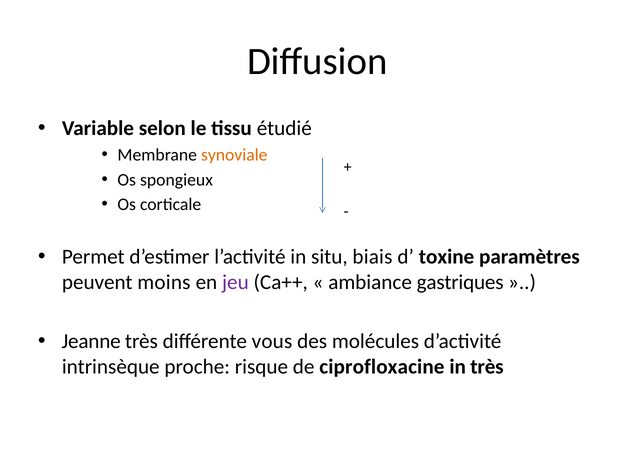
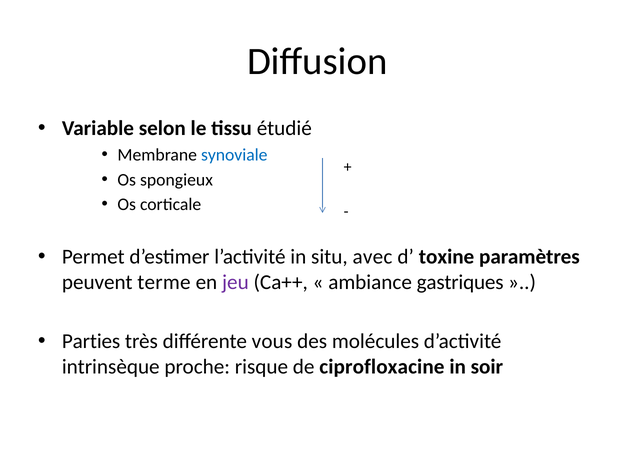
synoviale colour: orange -> blue (234, 155)
biais: biais -> avec (372, 257)
moins: moins -> terme (164, 282)
Jeanne: Jeanne -> Parties (91, 342)
in très: très -> soir (487, 367)
